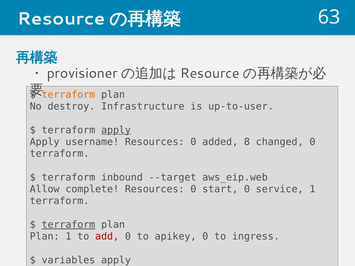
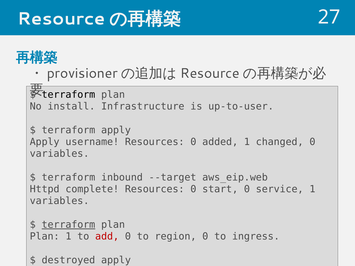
63: 63 -> 27 (329, 17)
terraform colour: orange -> black (68, 95)
destroy: destroy -> install (71, 106)
apply underline: present -> none (116, 130)
added 8: 8 -> 1 (247, 142)
terraform: terraform -> variables (59, 154)
Allow: Allow -> Httpd (45, 189)
terraform: terraform -> variables (59, 201)
apikey: apikey -> region (176, 237)
variables: variables -> destroyed (68, 260)
